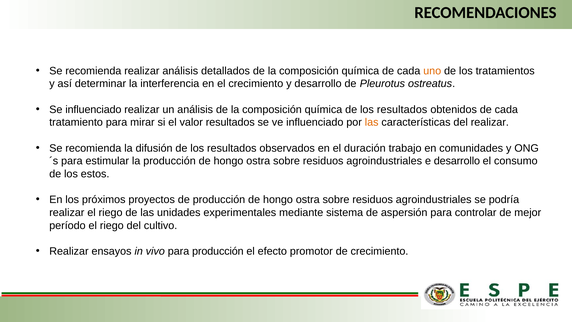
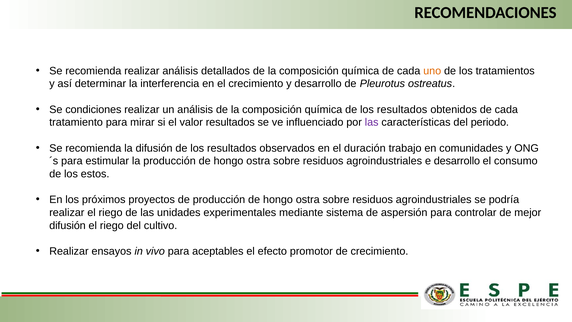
Se influenciado: influenciado -> condiciones (93, 109)
las colour: orange -> purple (372, 122)
del realizar: realizar -> periodo (490, 122)
período: período -> difusión (67, 225)
para producción: producción -> aceptables (218, 251)
